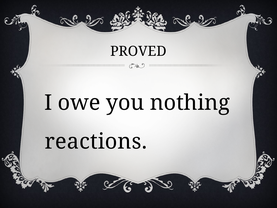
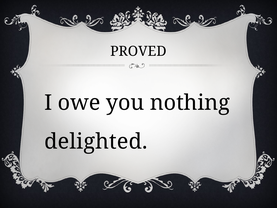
reactions: reactions -> delighted (96, 141)
